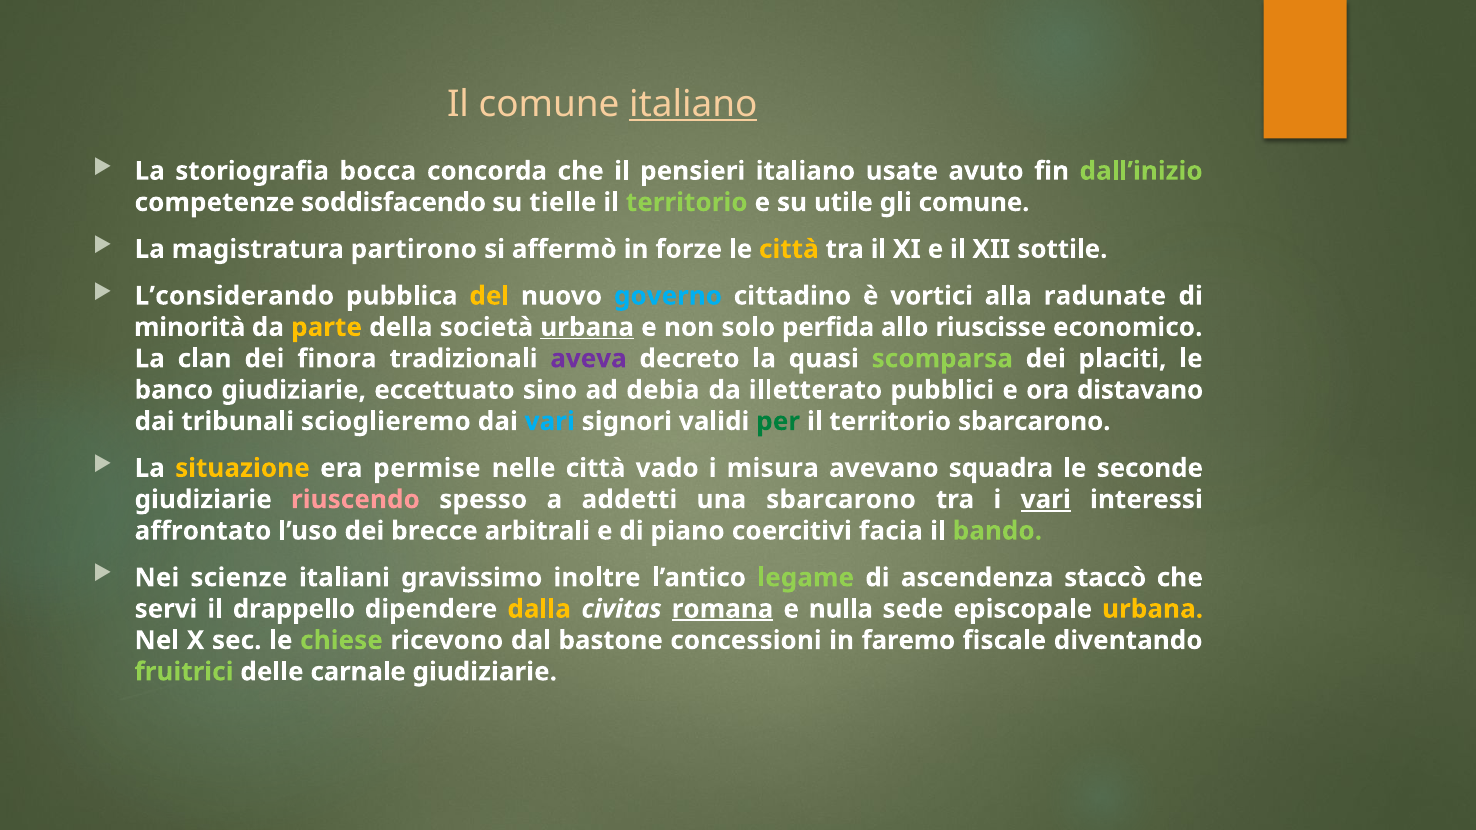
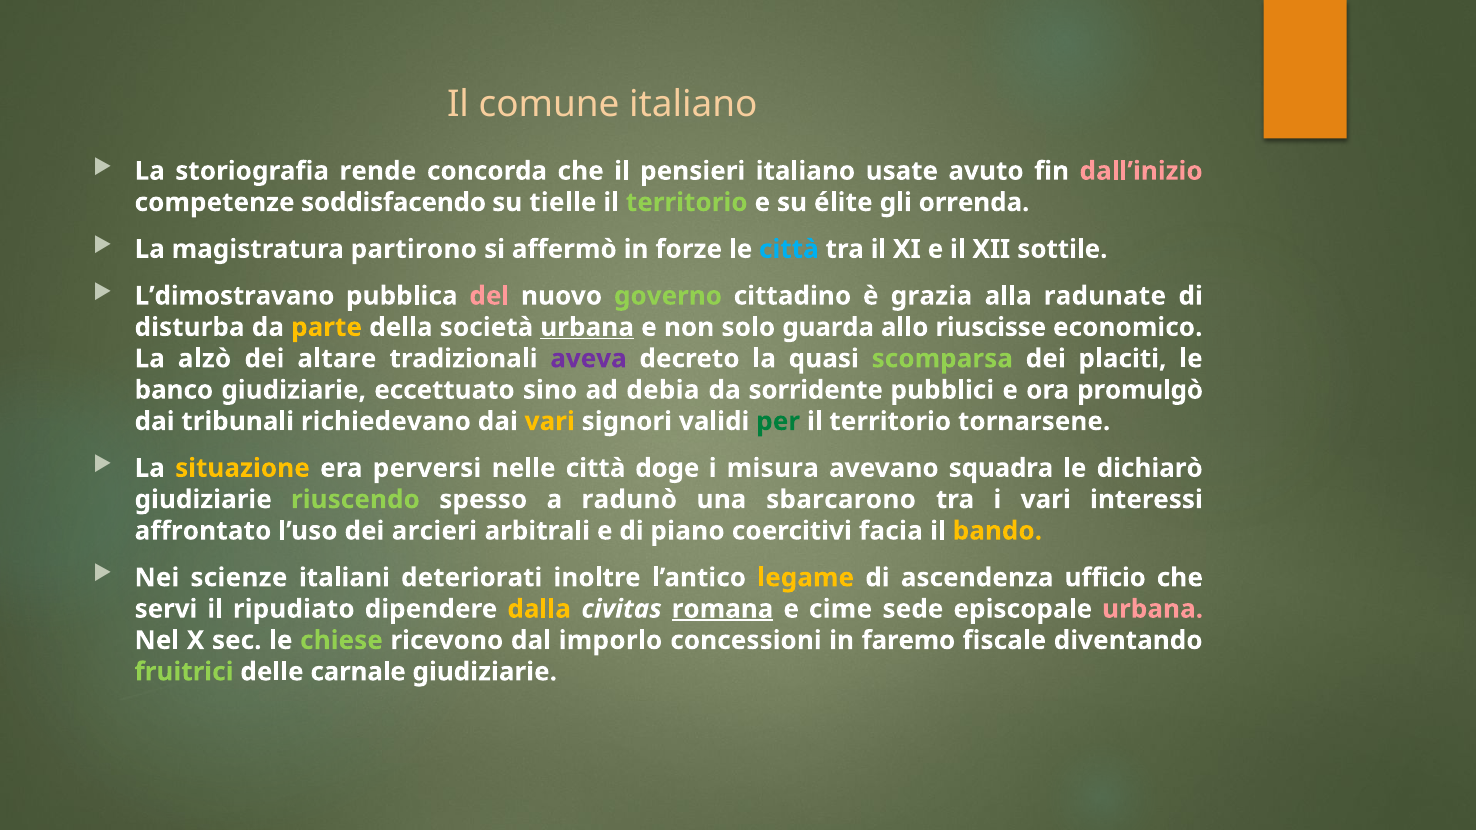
italiano underline: present -> none (693, 104)
bocca: bocca -> rende (378, 171)
dall’inizio colour: light green -> pink (1141, 171)
utile: utile -> élite (843, 202)
gli comune: comune -> orrenda (974, 202)
città colour: yellow -> light blue (789, 249)
L’considerando: L’considerando -> L’dimostravano (235, 296)
del colour: yellow -> pink (489, 296)
governo colour: light blue -> light green (668, 296)
vortici: vortici -> grazia (931, 296)
minorità: minorità -> disturba (190, 327)
perfida: perfida -> guarda (828, 327)
clan: clan -> alzò (204, 359)
finora: finora -> altare (337, 359)
illetterato: illetterato -> sorridente (816, 390)
distavano: distavano -> promulgò (1140, 390)
scioglieremo: scioglieremo -> richiedevano (386, 422)
vari colour: light blue -> yellow (550, 422)
territorio sbarcarono: sbarcarono -> tornarsene (1034, 422)
permise: permise -> perversi (427, 468)
vado: vado -> doge (667, 468)
seconde: seconde -> dichiarò (1150, 468)
riuscendo colour: pink -> light green (355, 500)
addetti: addetti -> radunò (629, 500)
vari underline: present -> none (1046, 500)
brecce: brecce -> arcieri (434, 531)
bando colour: light green -> yellow (997, 531)
gravissimo: gravissimo -> deteriorati (472, 578)
legame colour: light green -> yellow (806, 578)
staccò: staccò -> ufficio (1105, 578)
drappello: drappello -> ripudiato (294, 609)
nulla: nulla -> cime (841, 609)
urbana colour: yellow -> pink (1153, 609)
bastone: bastone -> imporlo (610, 641)
